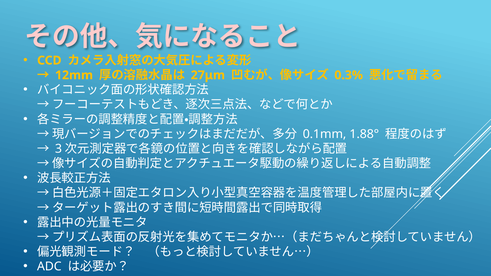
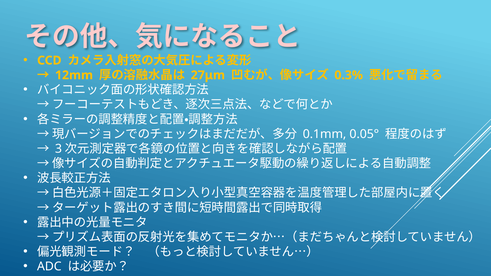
1.88°: 1.88° -> 0.05° (364, 134)
